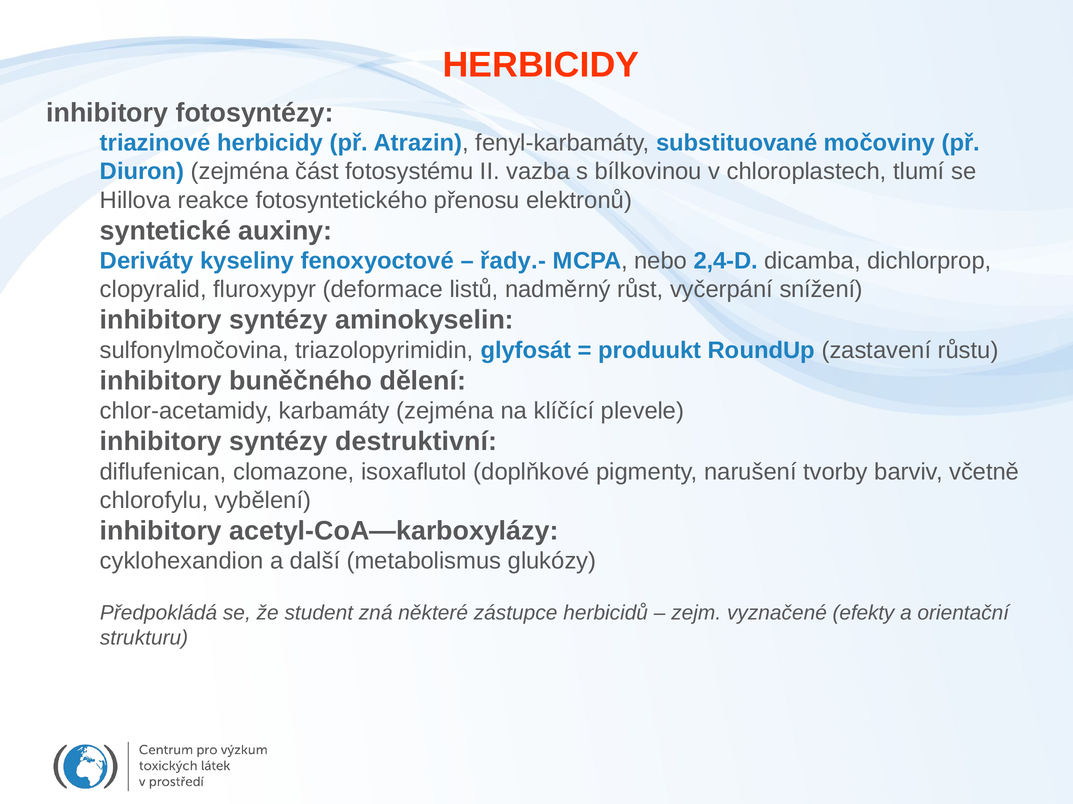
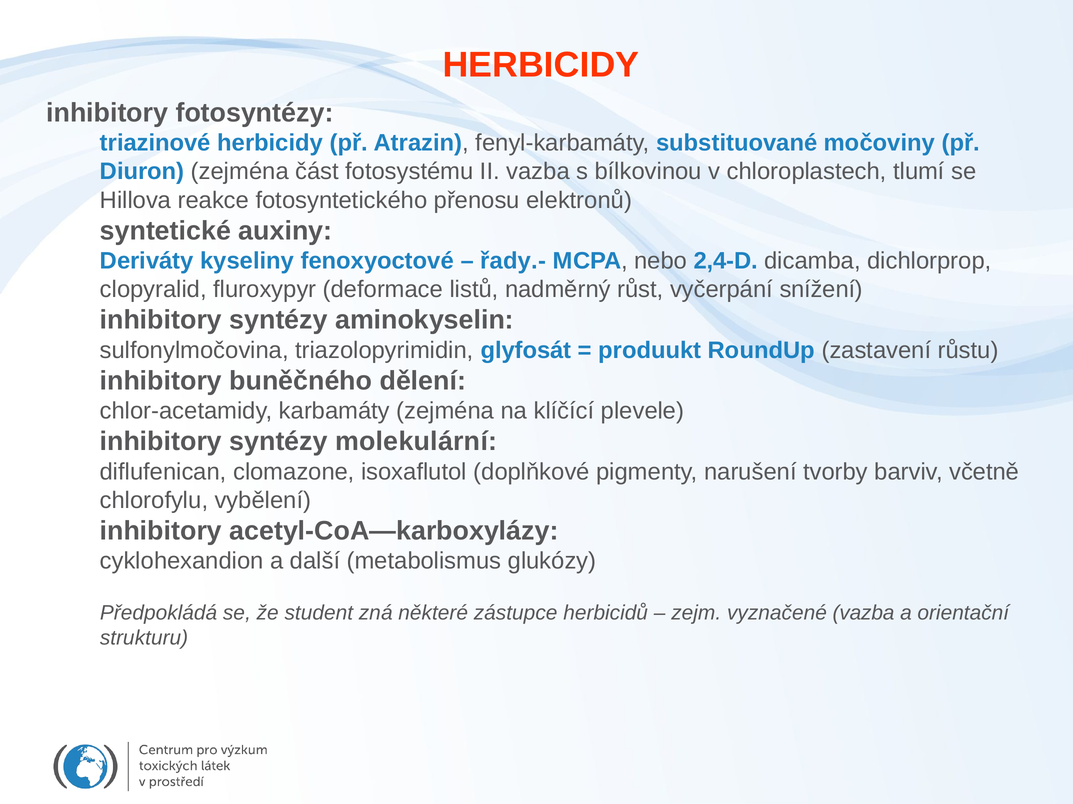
destruktivní: destruktivní -> molekulární (416, 442)
vyznačené efekty: efekty -> vazba (864, 613)
